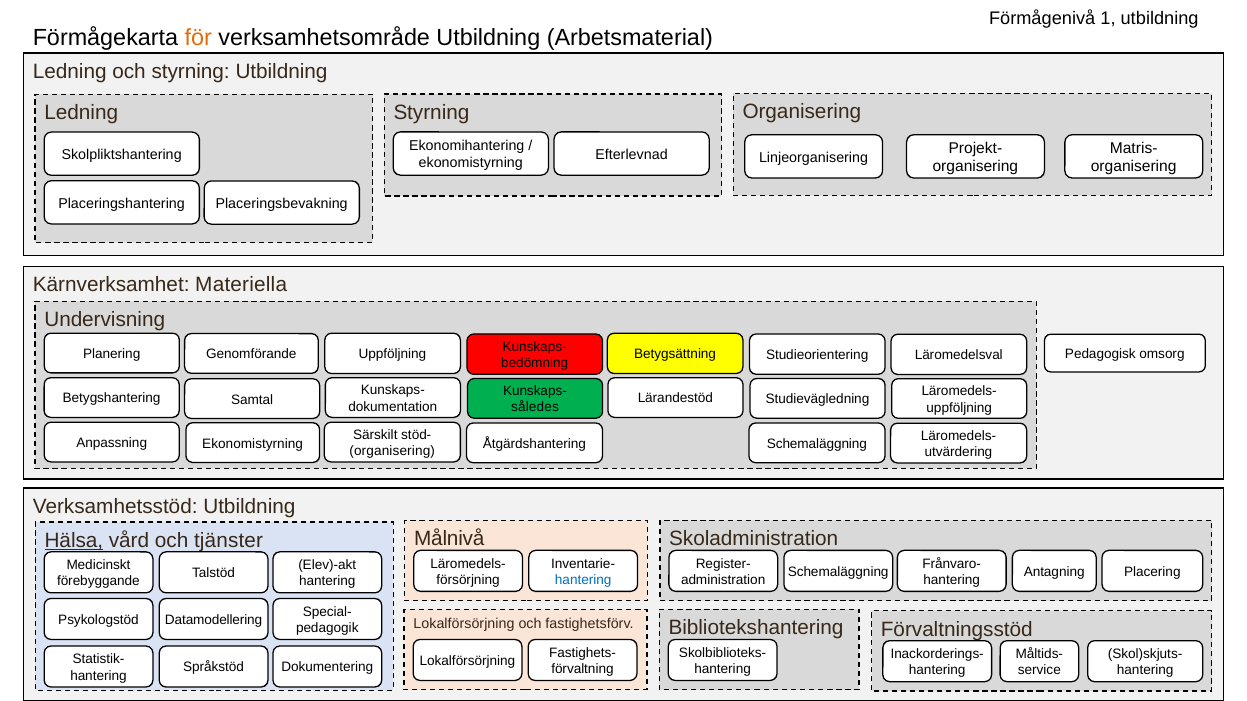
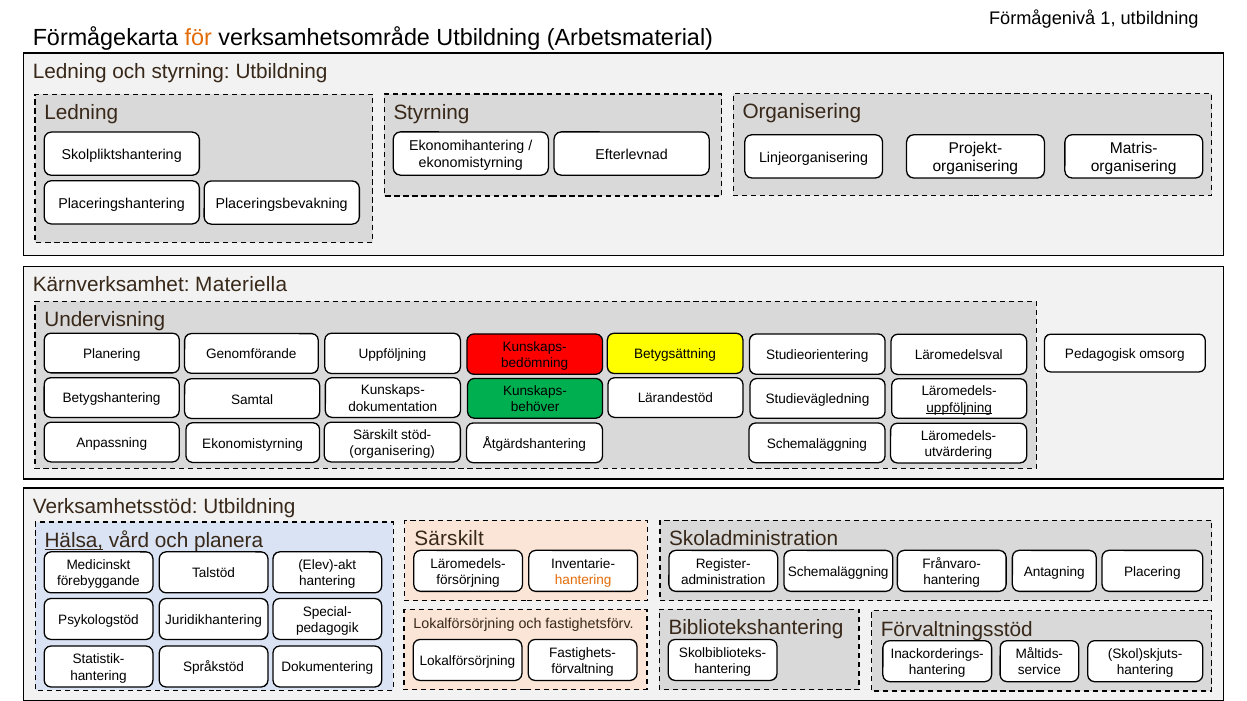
således: således -> behöver (535, 408)
uppföljning underline: none -> present (959, 408)
Målnivå: Målnivå -> Särskilt (449, 539)
tjänster: tjänster -> planera (229, 541)
hantering colour: blue -> orange (583, 580)
Datamodellering: Datamodellering -> Juridikhantering (214, 620)
